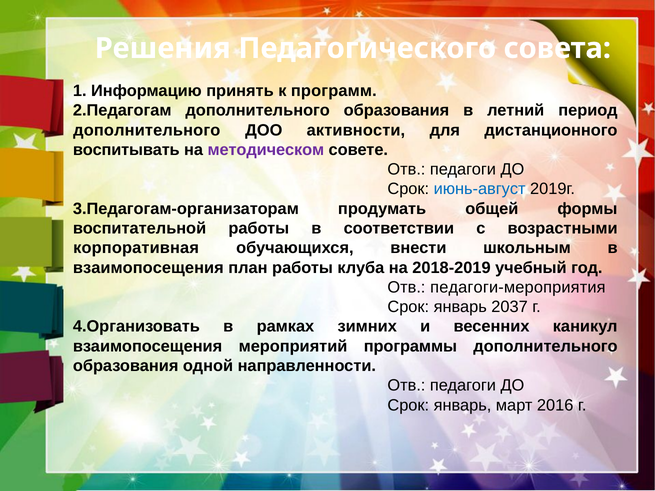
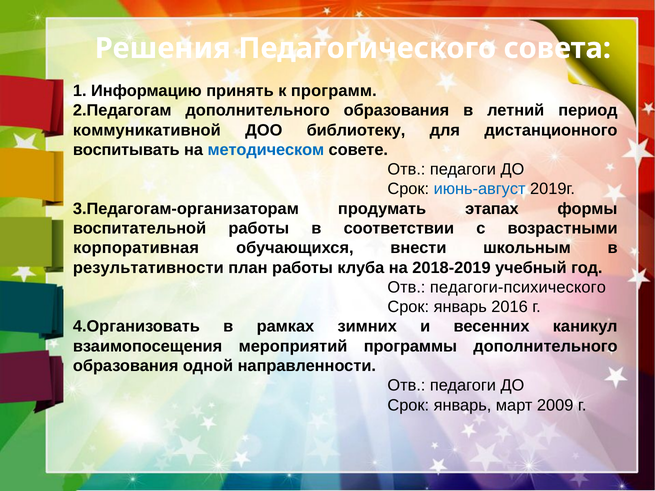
дополнительного: дополнительного -> коммуникативной (147, 130)
активности: активности -> библиотеку (356, 130)
методическом colour: purple -> blue (266, 150)
общей: общей -> этапах (492, 209)
взаимопосещения: взаимопосещения -> результативности (148, 268)
педагоги-мероприятия: педагоги-мероприятия -> педагоги-психического (518, 287)
2037: 2037 -> 2016 (510, 307)
2016: 2016 -> 2009 (555, 405)
